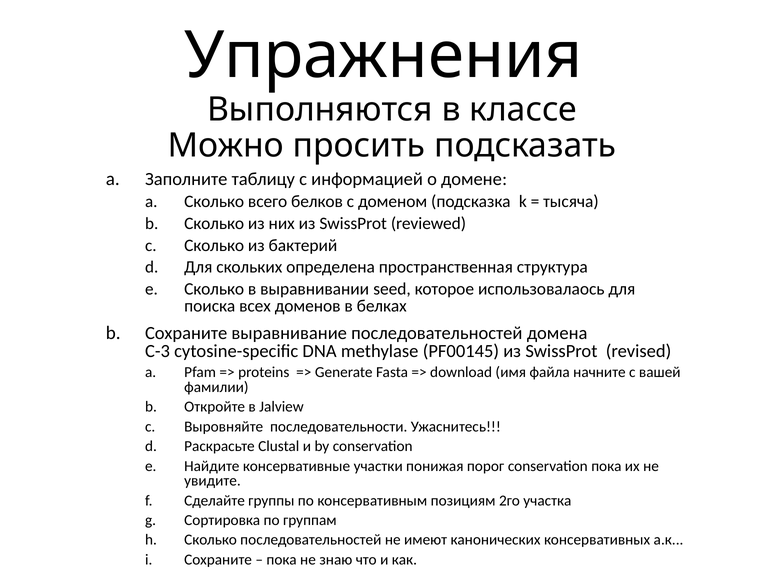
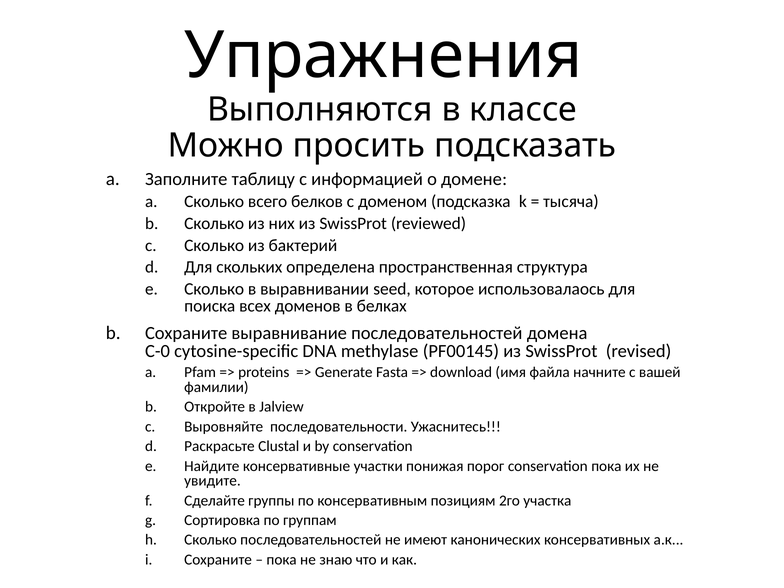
C-3: C-3 -> C-0 (157, 351)
